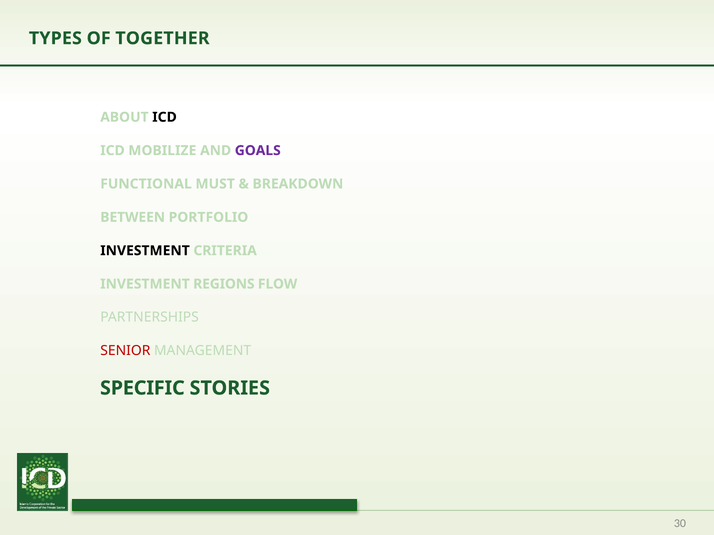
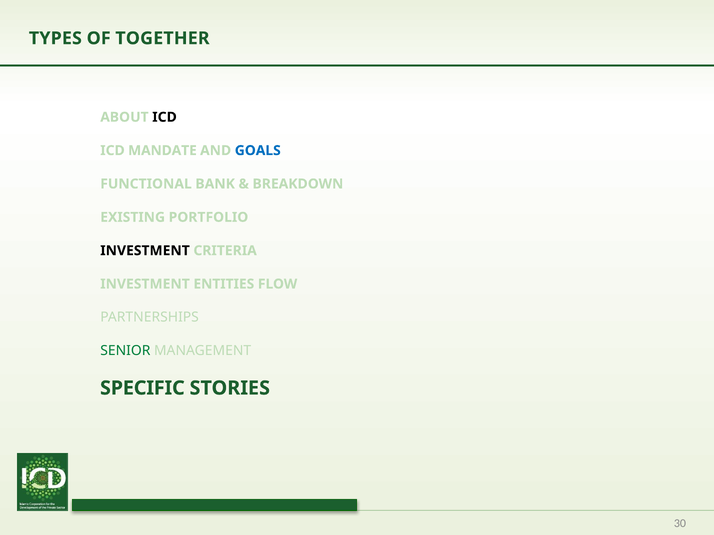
MOBILIZE: MOBILIZE -> MANDATE (162, 151)
GOALS colour: purple -> blue (258, 151)
MUST: MUST -> BANK (215, 184)
BETWEEN: BETWEEN -> EXISTING (133, 217)
REGIONS: REGIONS -> ENTITIES (224, 284)
SENIOR colour: red -> green (125, 351)
